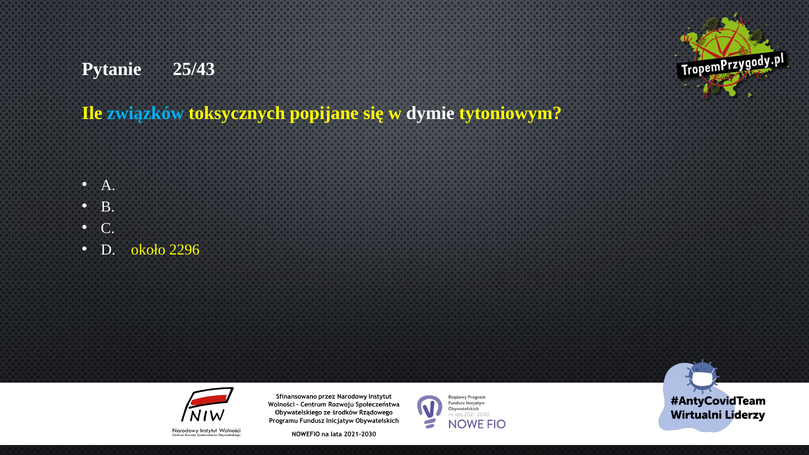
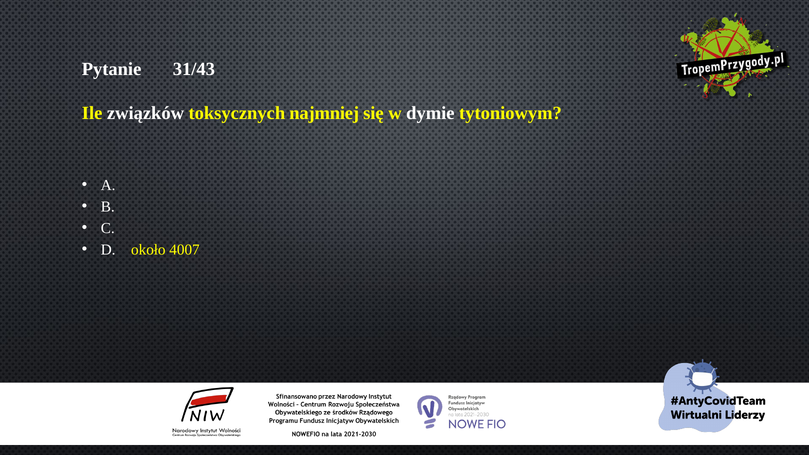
25/43: 25/43 -> 31/43 (194, 69)
związków colour: light blue -> white (145, 113)
popijane: popijane -> najmniej (324, 113)
2296: 2296 -> 4007 (185, 250)
